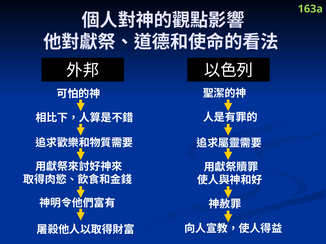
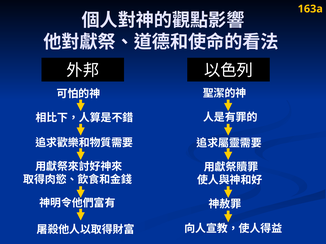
163a colour: light green -> yellow (310, 9)
